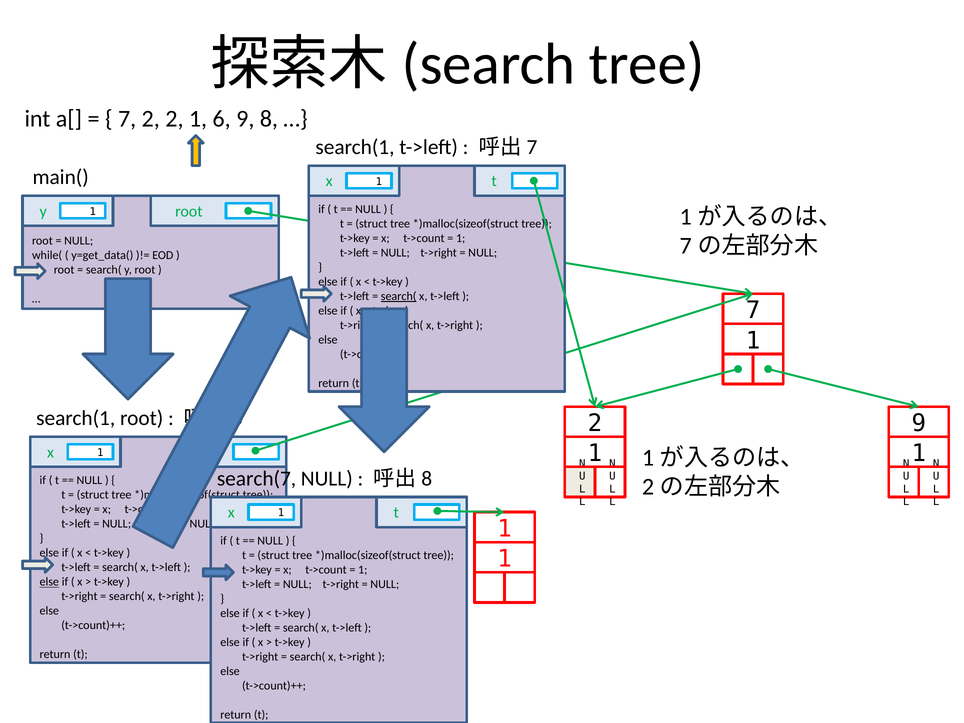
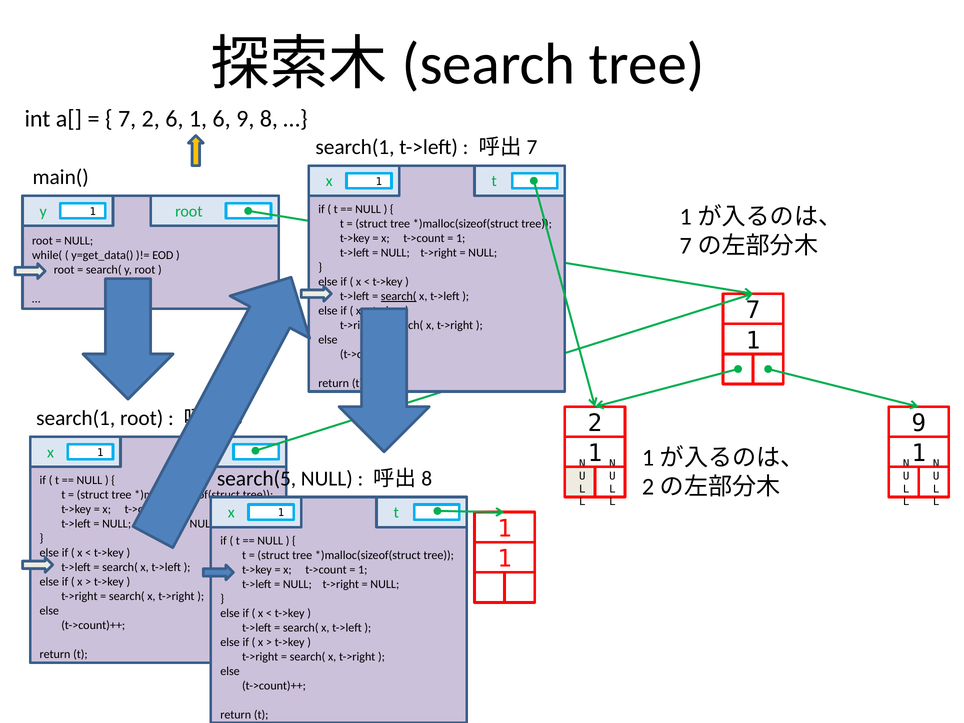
2 2: 2 -> 6 (174, 119)
search(7: search(7 -> search(5 (257, 479)
else underline: present -> none (49, 582)
